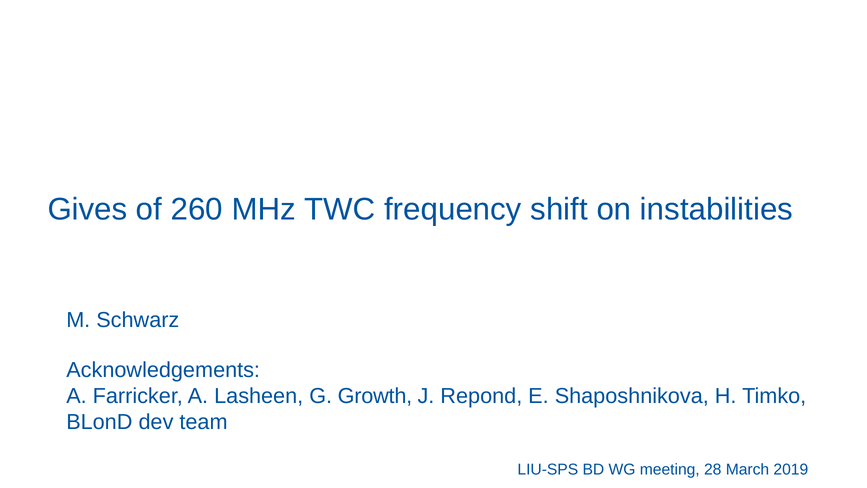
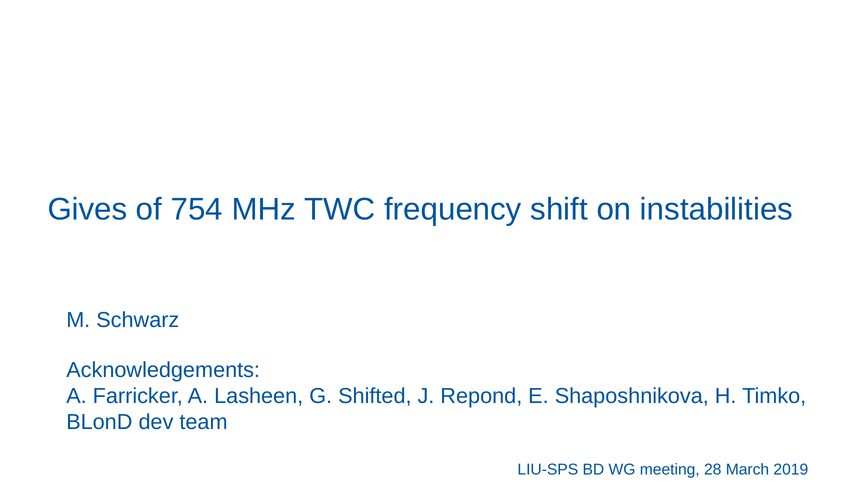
260: 260 -> 754 (197, 209)
Growth: Growth -> Shifted (375, 396)
